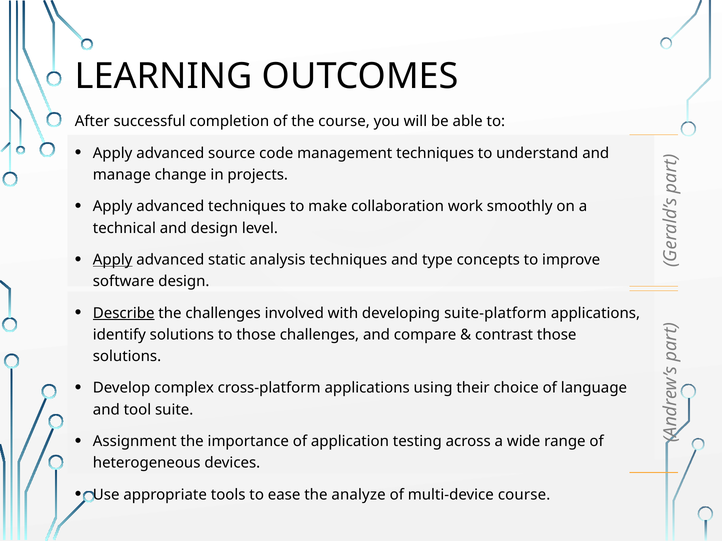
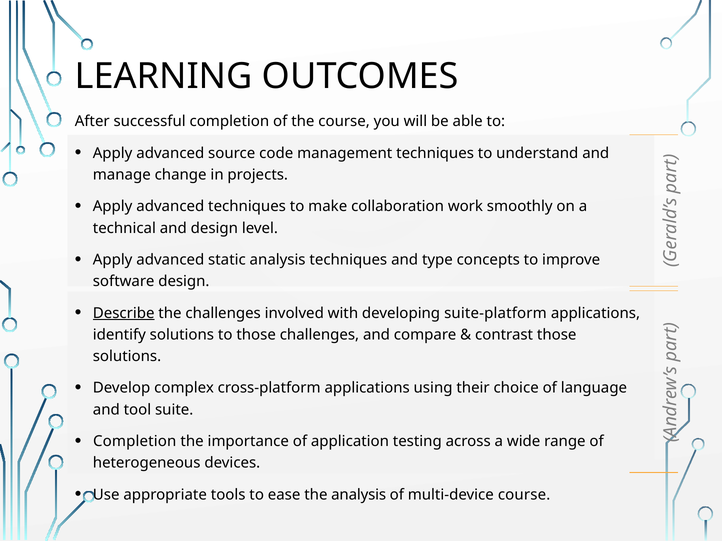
Apply underline: present -> none (113, 260)
Assignment: Assignment -> Completion (135, 442)
the analyze: analyze -> analysis (359, 495)
